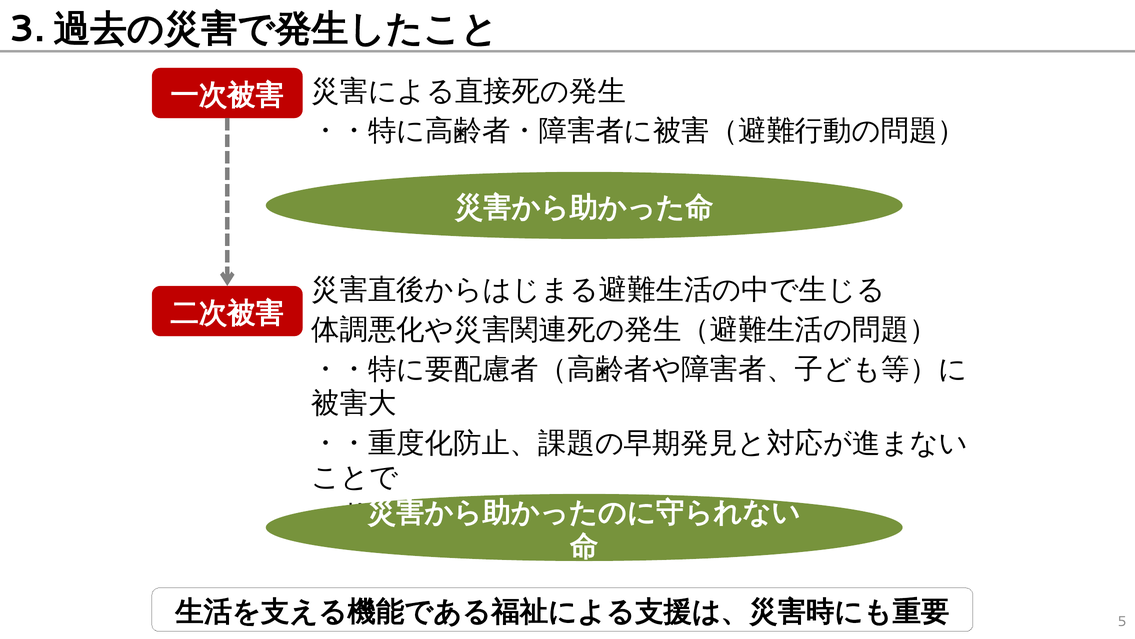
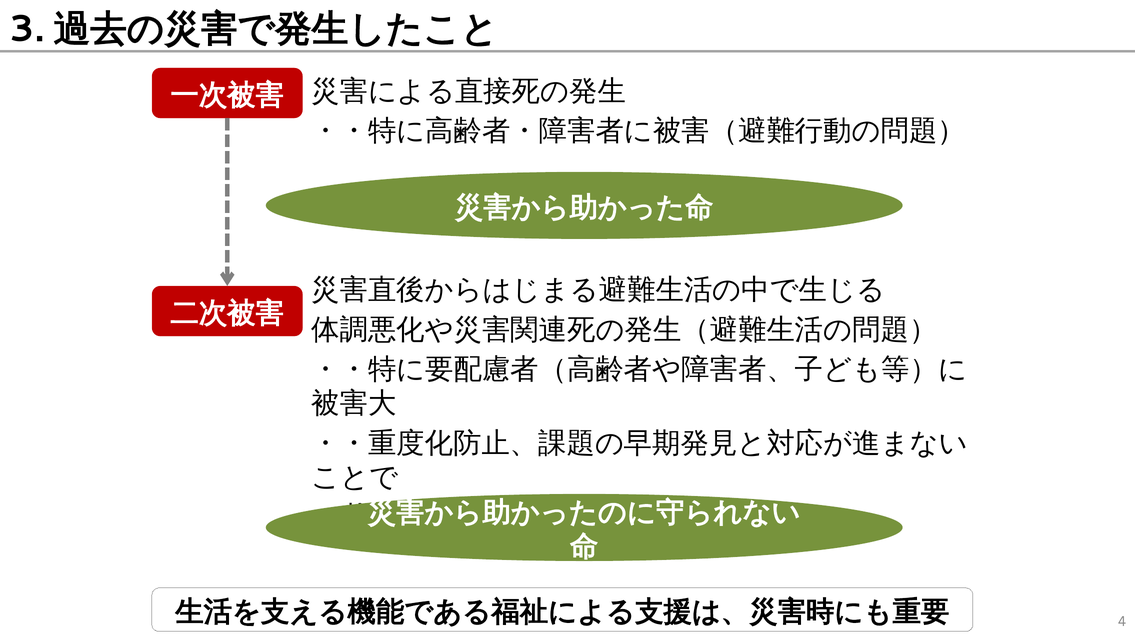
5: 5 -> 4 (1122, 621)
